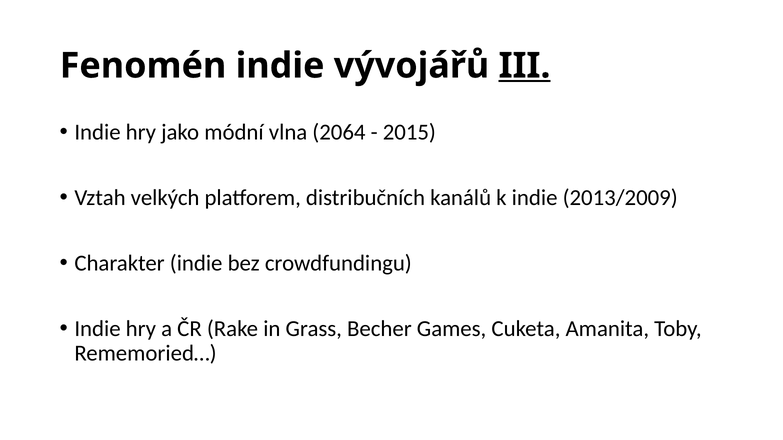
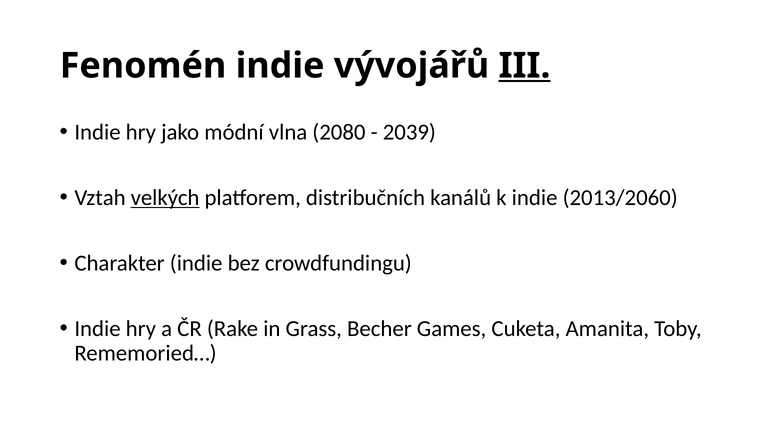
2064: 2064 -> 2080 (339, 132)
2015: 2015 -> 2039 (409, 132)
velkých underline: none -> present (165, 198)
2013/2009: 2013/2009 -> 2013/2060 (620, 198)
